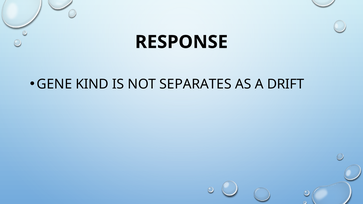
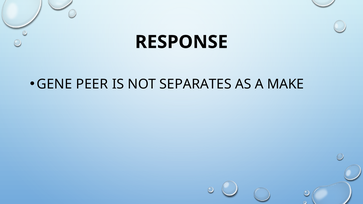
KIND: KIND -> PEER (92, 84)
DRIFT: DRIFT -> MAKE (286, 84)
